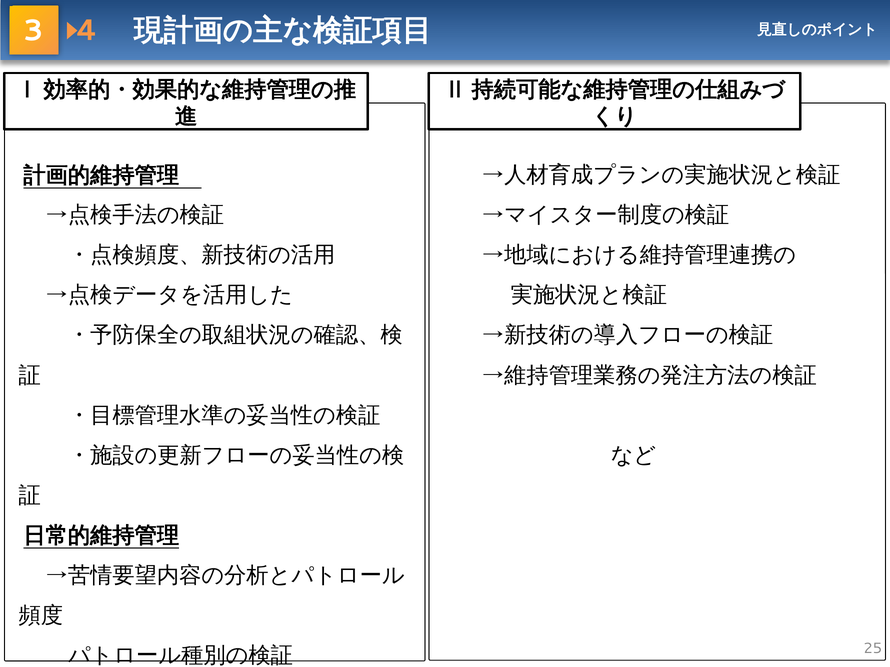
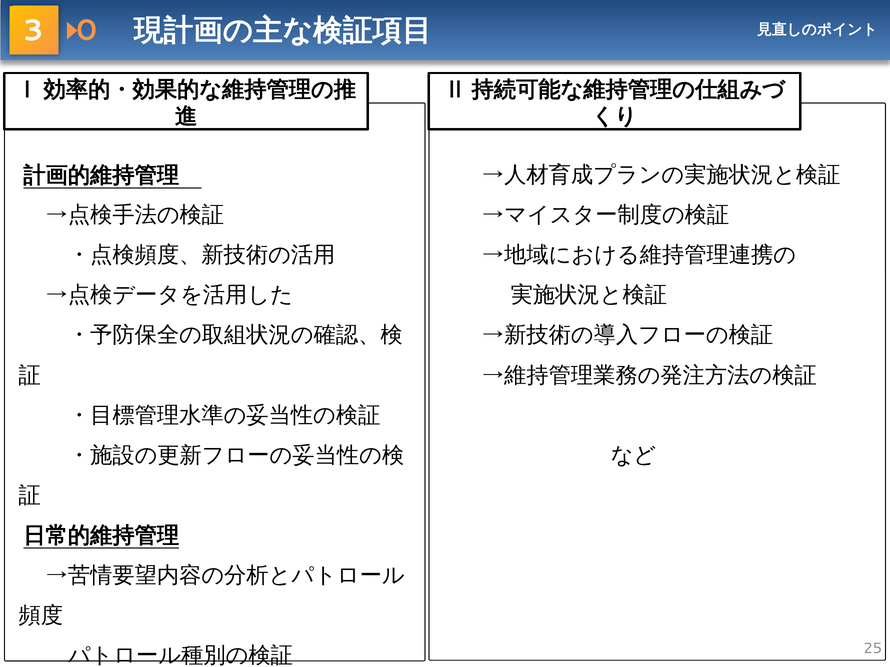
4: 4 -> 0 (87, 30)
